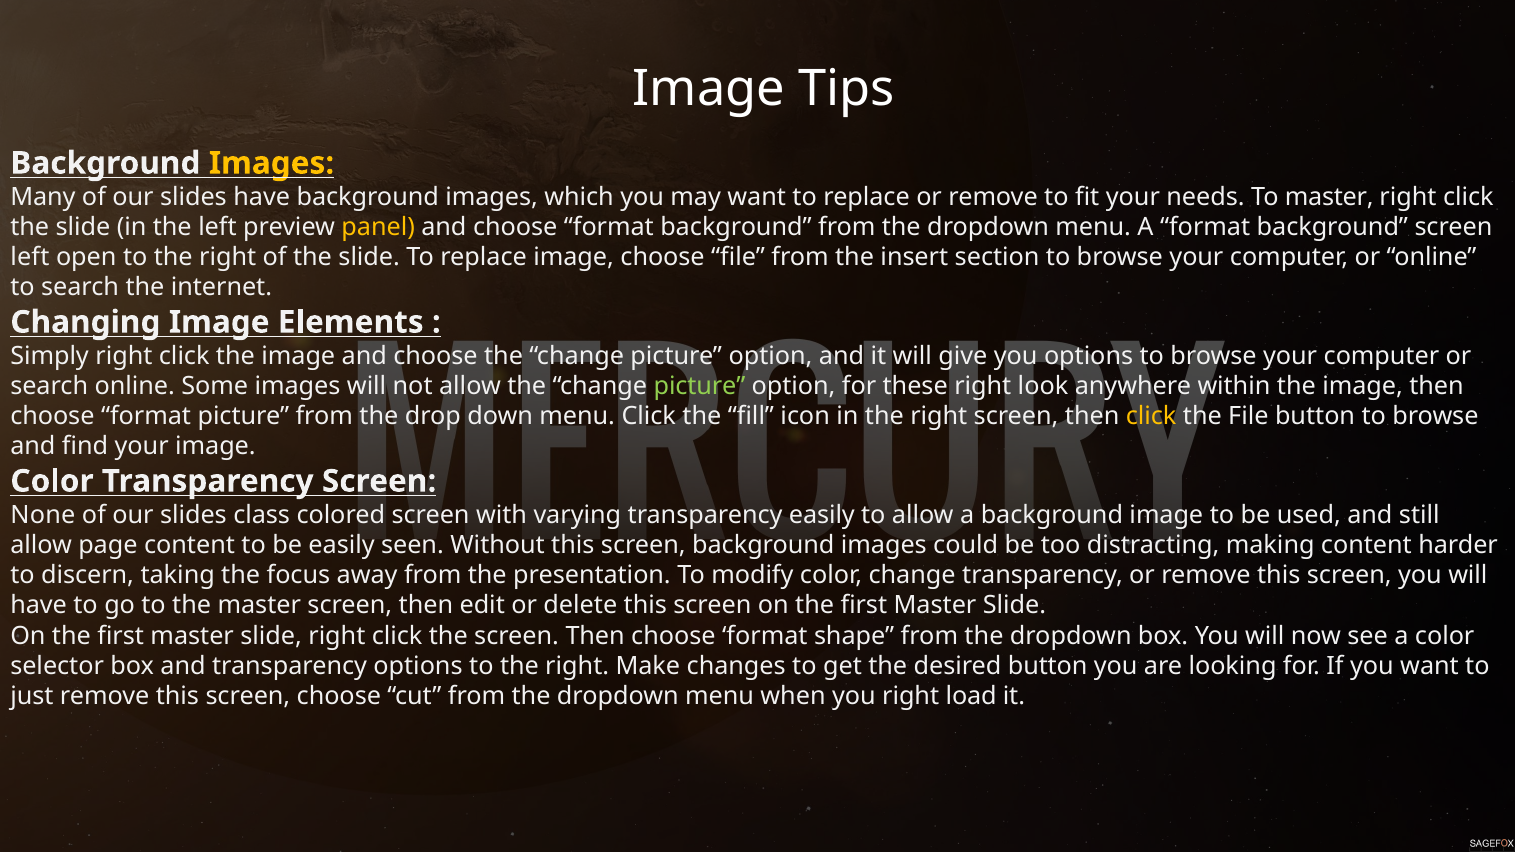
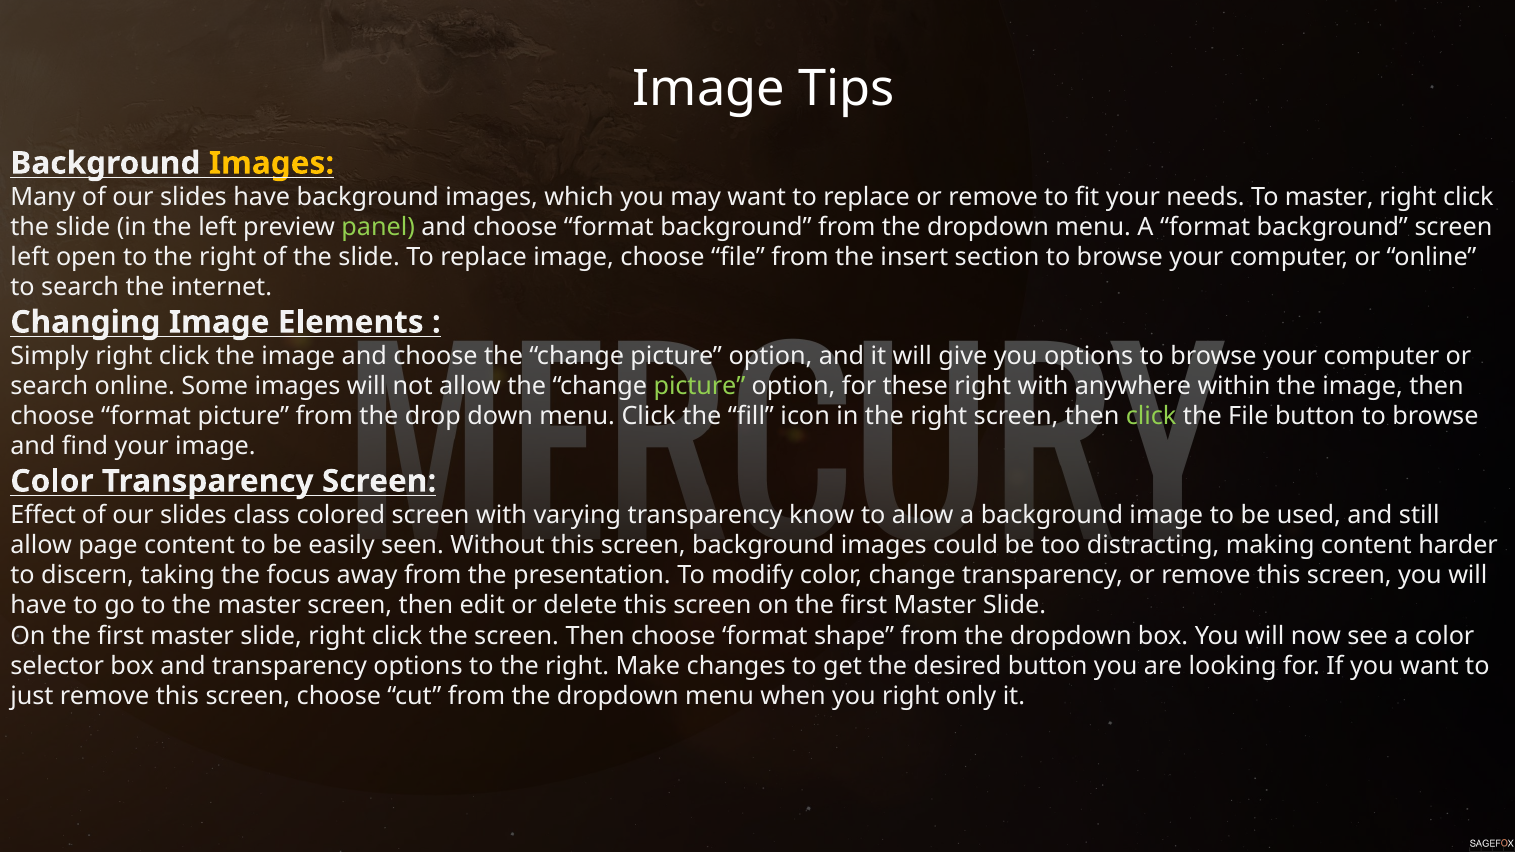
panel colour: yellow -> light green (378, 227)
right look: look -> with (1043, 386)
click colour: yellow -> light green (1151, 416)
None: None -> Effect (43, 515)
transparency easily: easily -> know (822, 515)
load: load -> only (971, 697)
